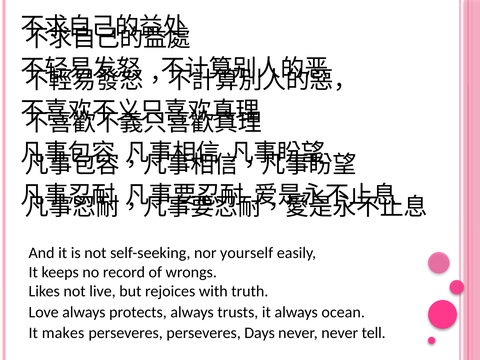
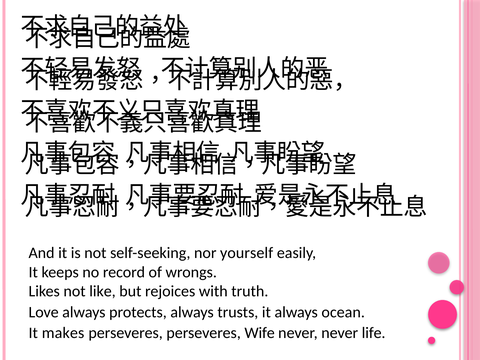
live: live -> like (102, 291)
Days: Days -> Wife (260, 333)
tell: tell -> life (374, 333)
